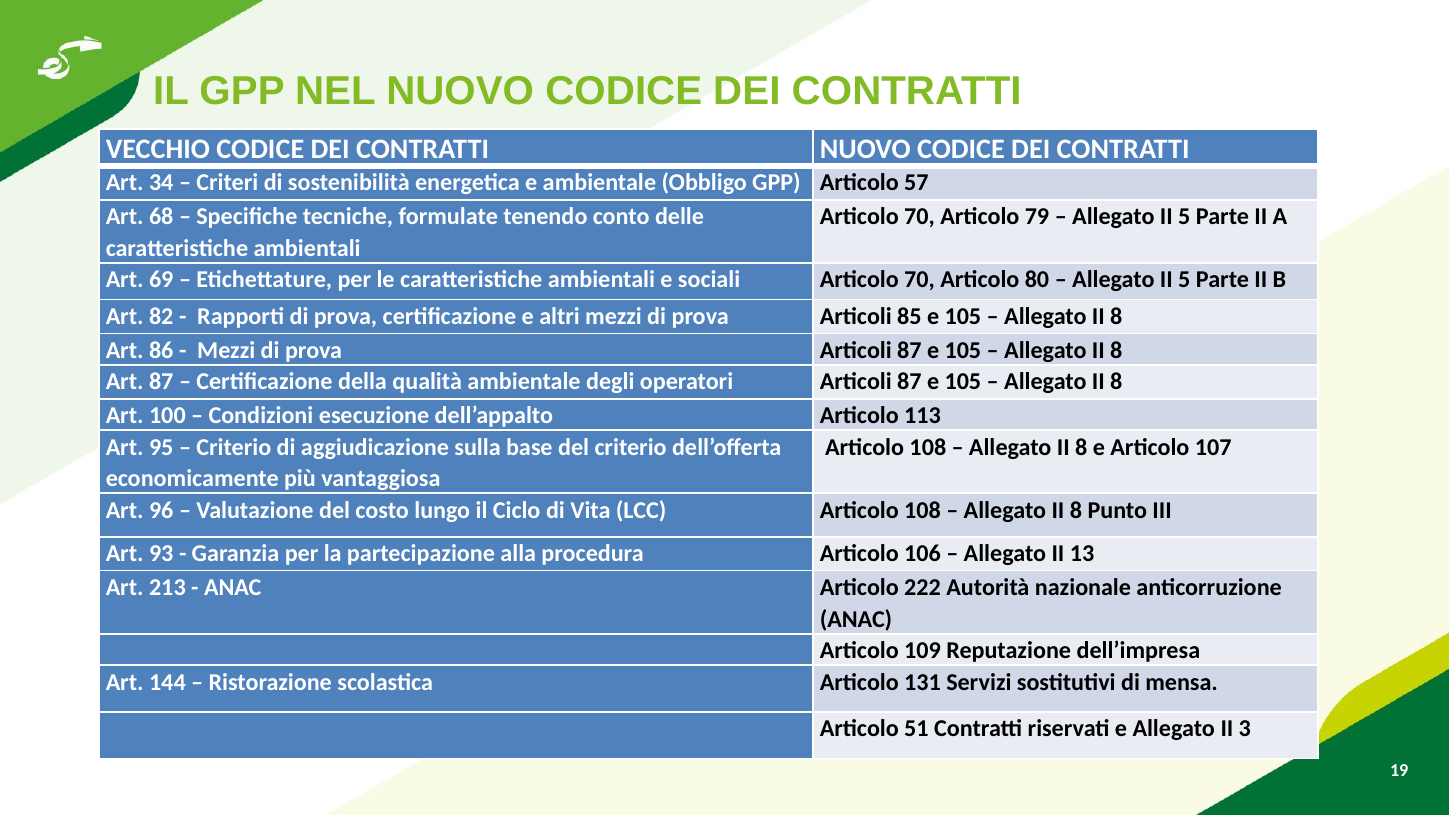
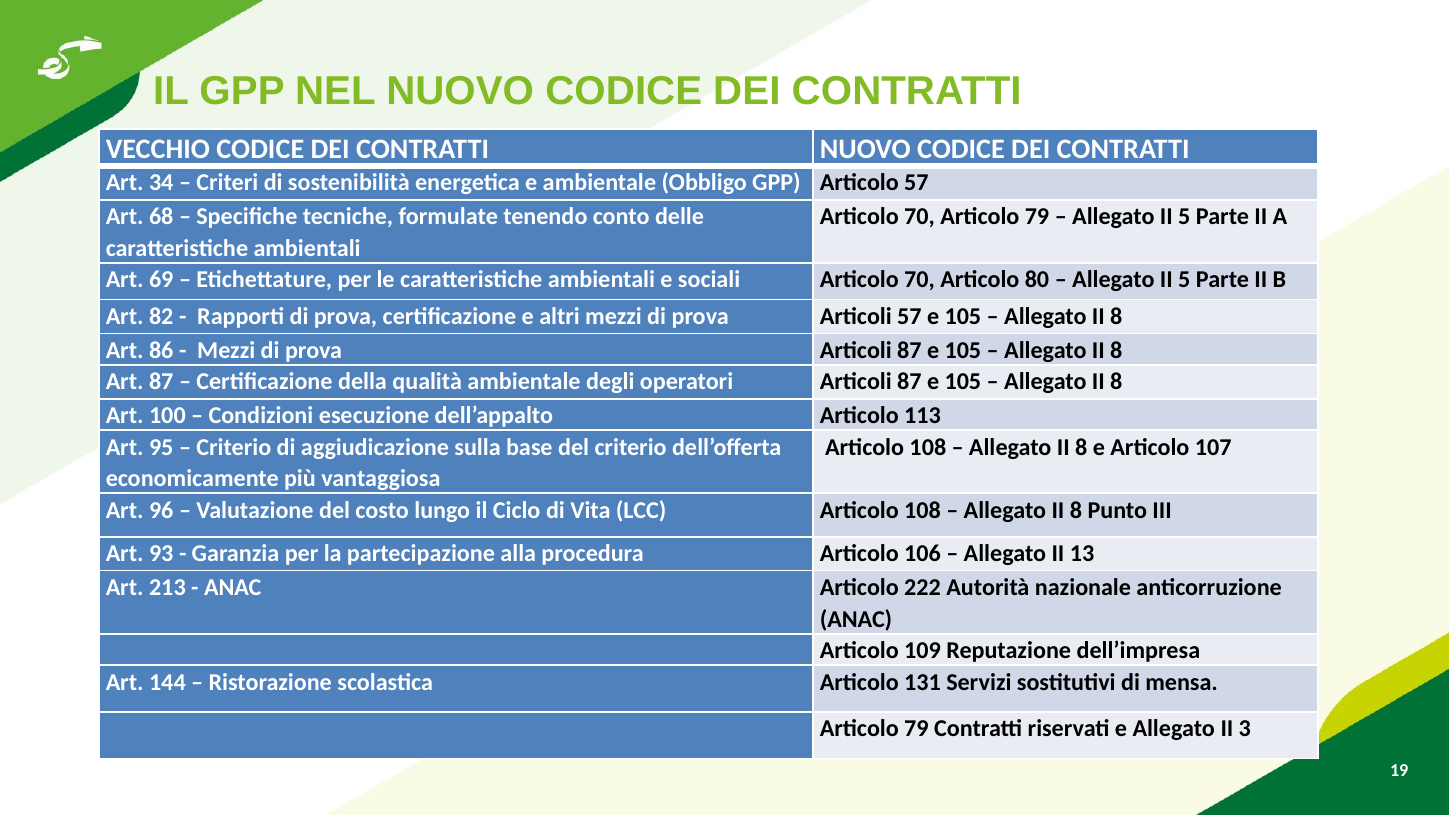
Articoli 85: 85 -> 57 (909, 317)
51: 51 -> 79 (916, 729)
